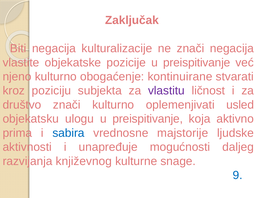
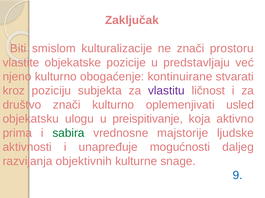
Biti negacija: negacija -> smislom (54, 49)
znači negacija: negacija -> prostoru (232, 49)
pozicije u preispitivanje: preispitivanje -> predstavljaju (197, 63)
sabira colour: blue -> green (68, 133)
književnog: književnog -> objektivnih (84, 162)
